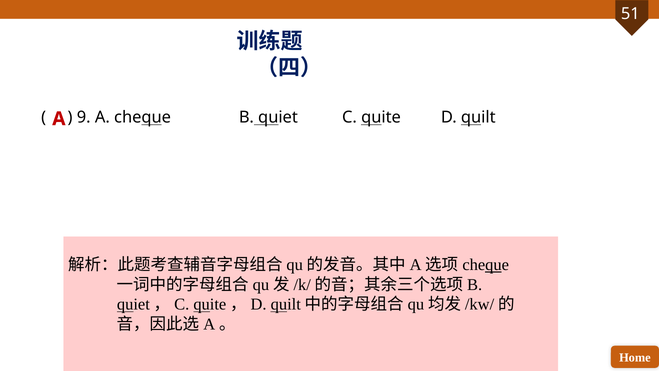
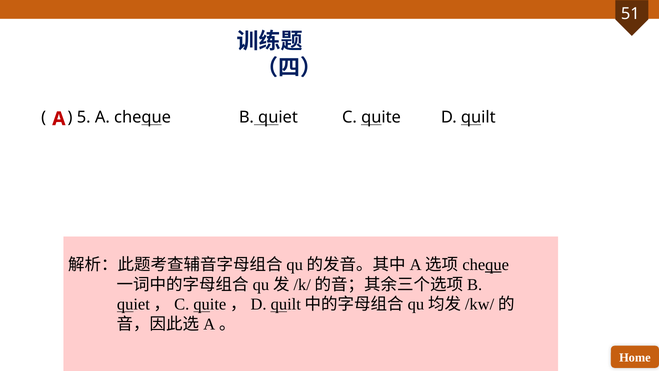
9: 9 -> 5 (84, 117)
